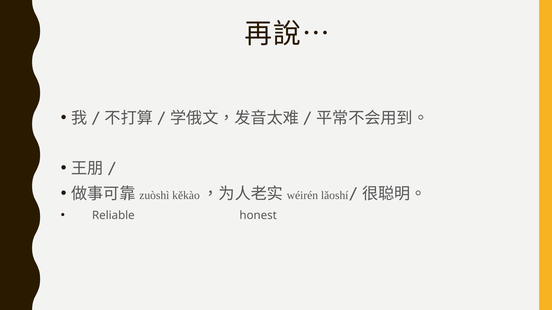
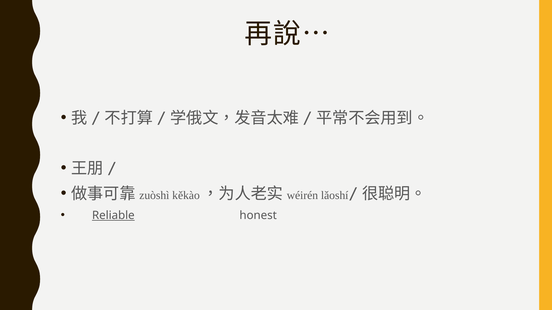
Reliable underline: none -> present (113, 216)
